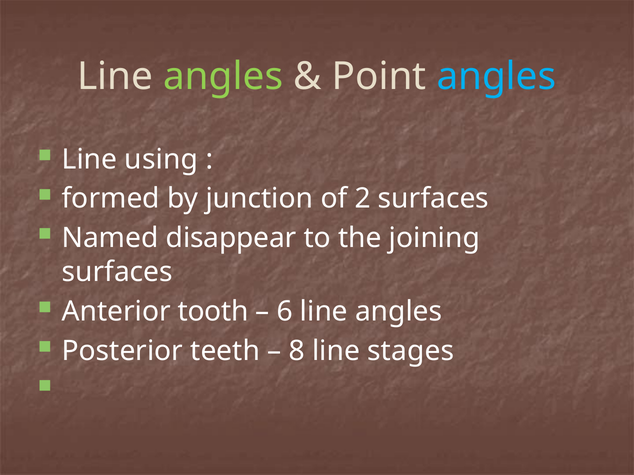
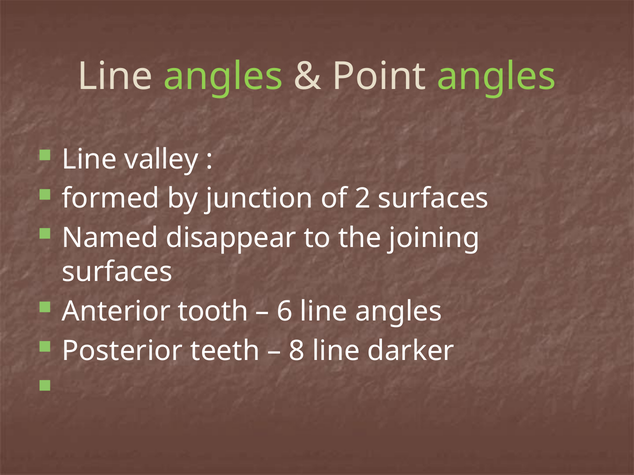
angles colour: light blue -> light green (496, 77)
using: using -> valley (161, 159)
stages: stages -> darker (411, 351)
